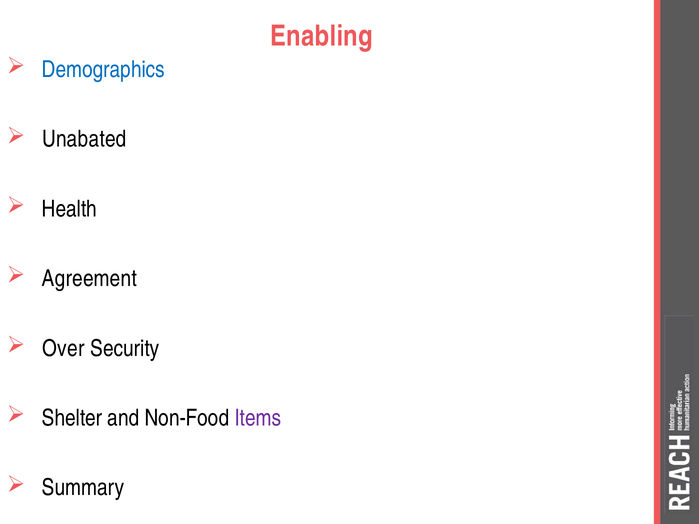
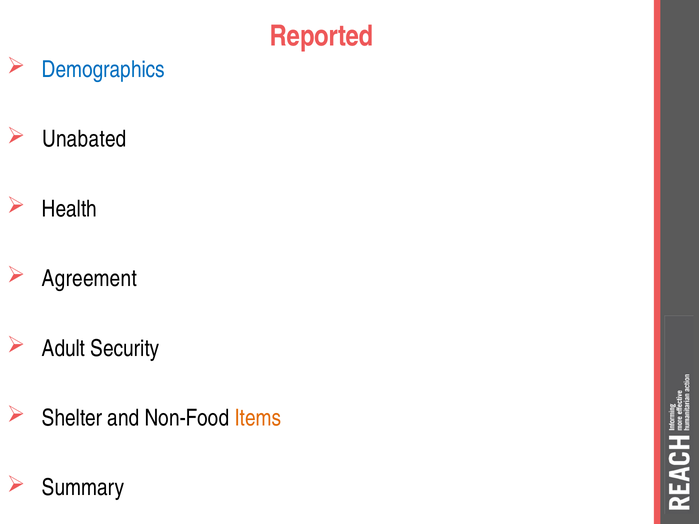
Enabling: Enabling -> Reported (322, 36)
Over: Over -> Adult (64, 349)
Items colour: purple -> orange (258, 418)
